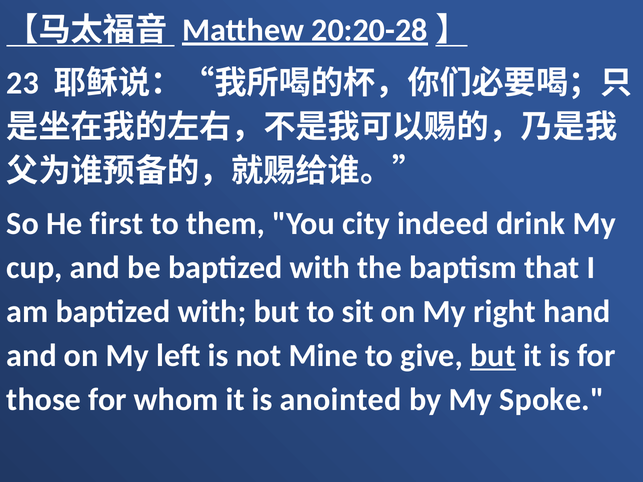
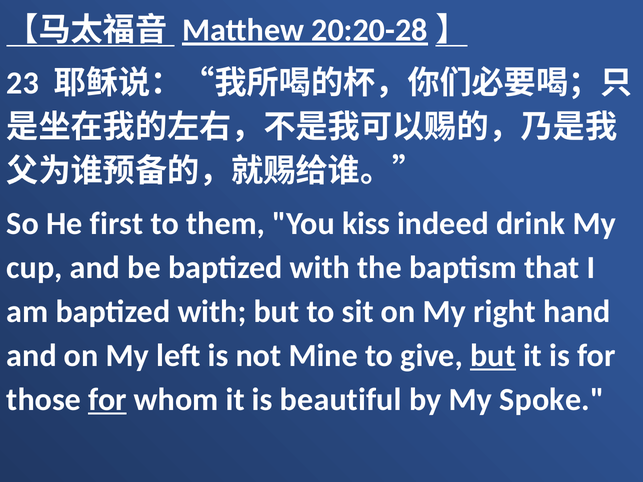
city: city -> kiss (366, 224)
for underline: none -> present (107, 400)
anointed: anointed -> beautiful (341, 400)
